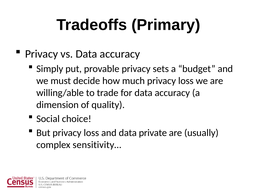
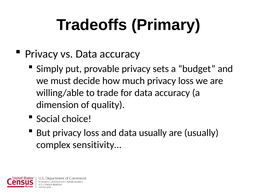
data private: private -> usually (153, 133)
